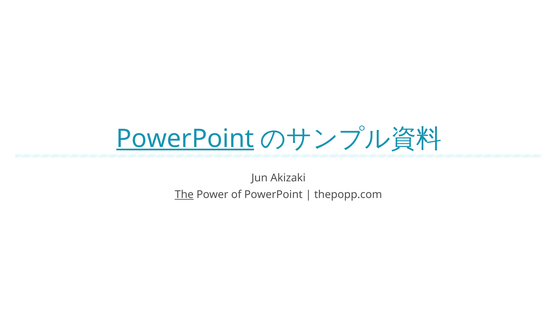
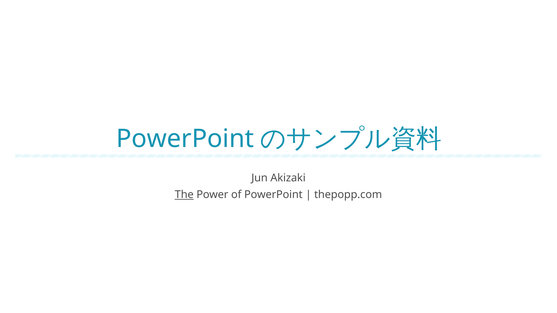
PowerPoint underline: present -> none (185, 139)
